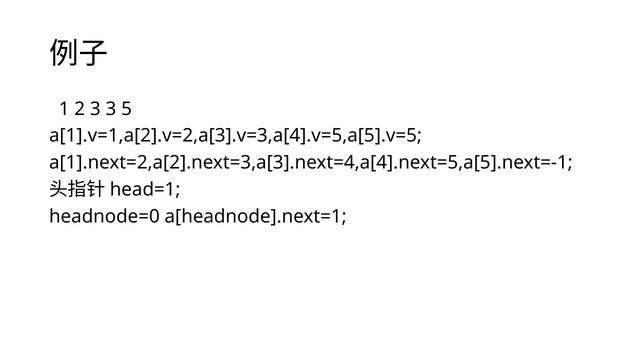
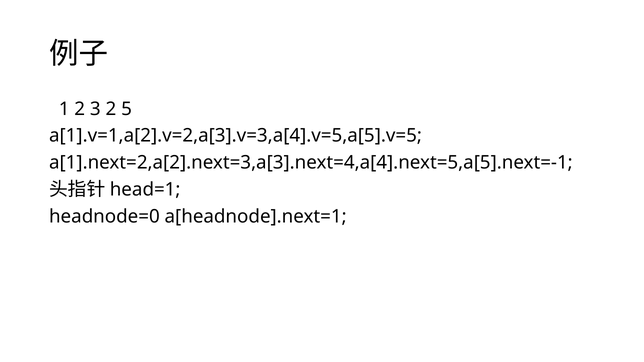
3 3: 3 -> 2 (111, 109)
